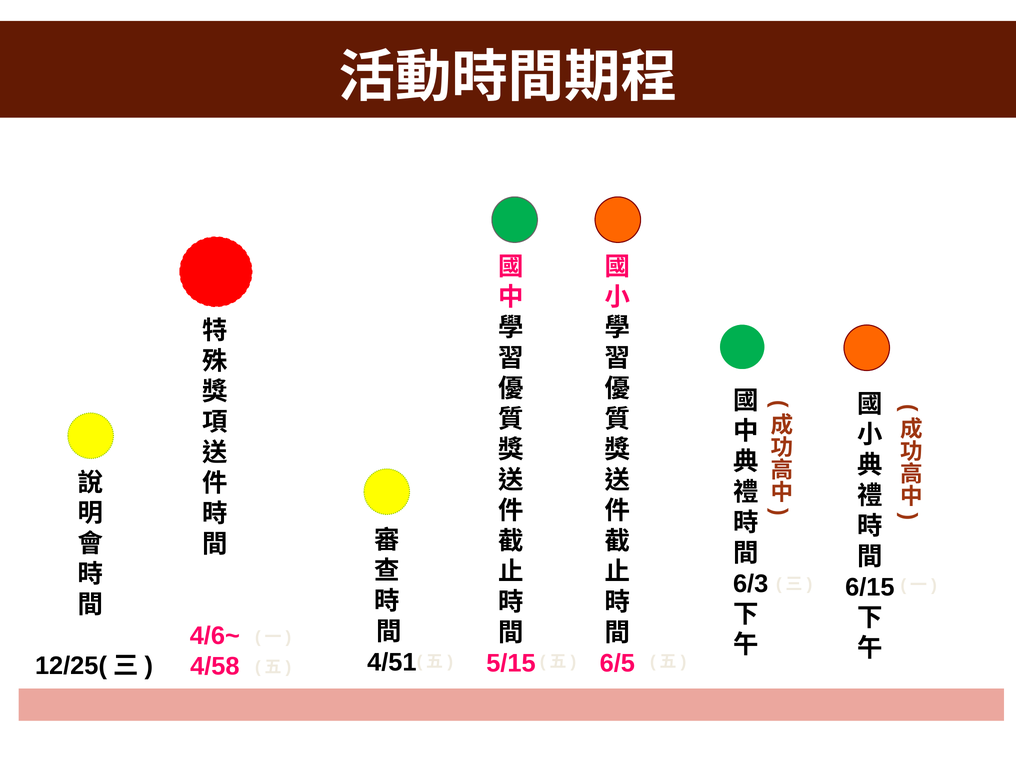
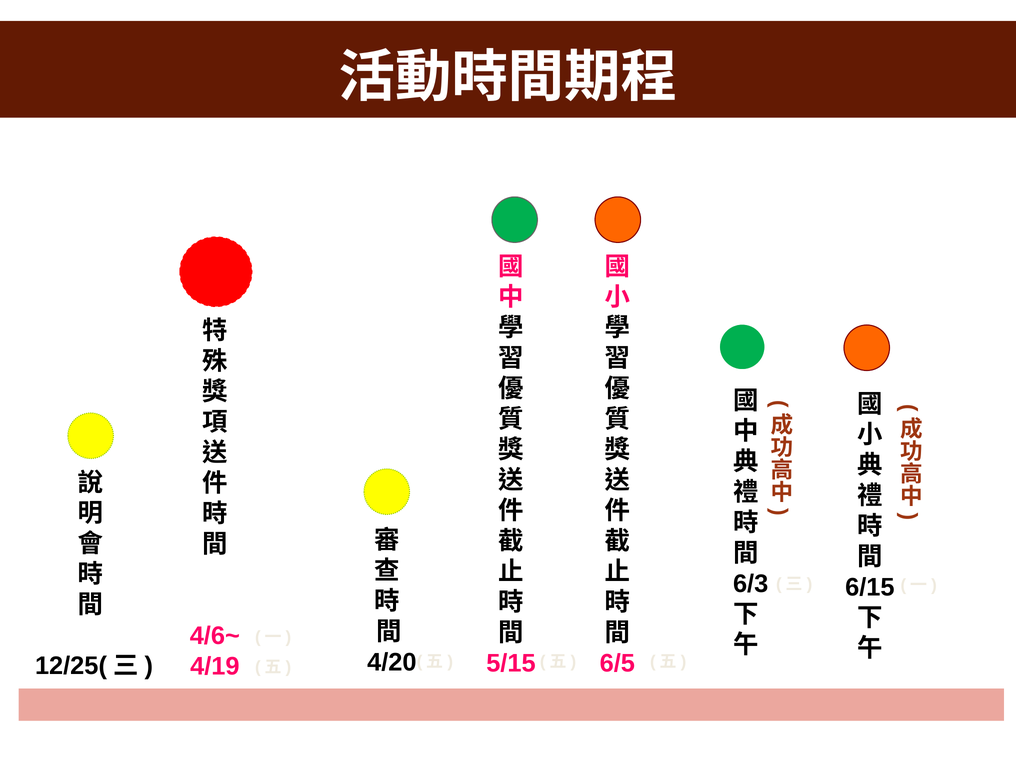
4/51: 4/51 -> 4/20 (392, 662)
4/58: 4/58 -> 4/19 (215, 666)
